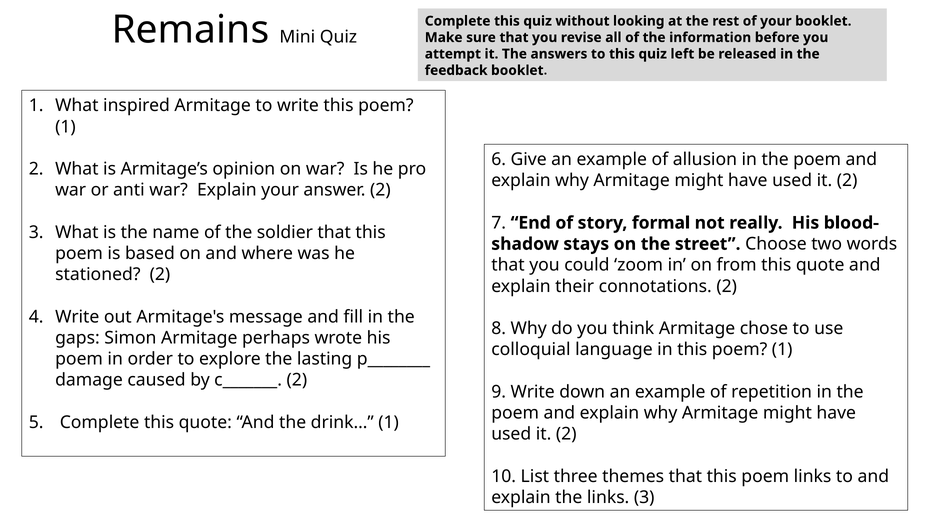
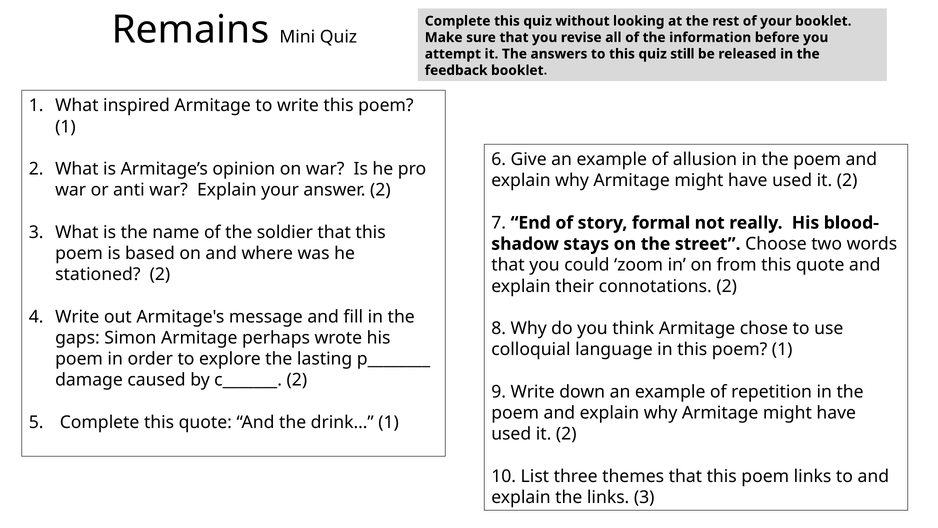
left: left -> still (682, 54)
